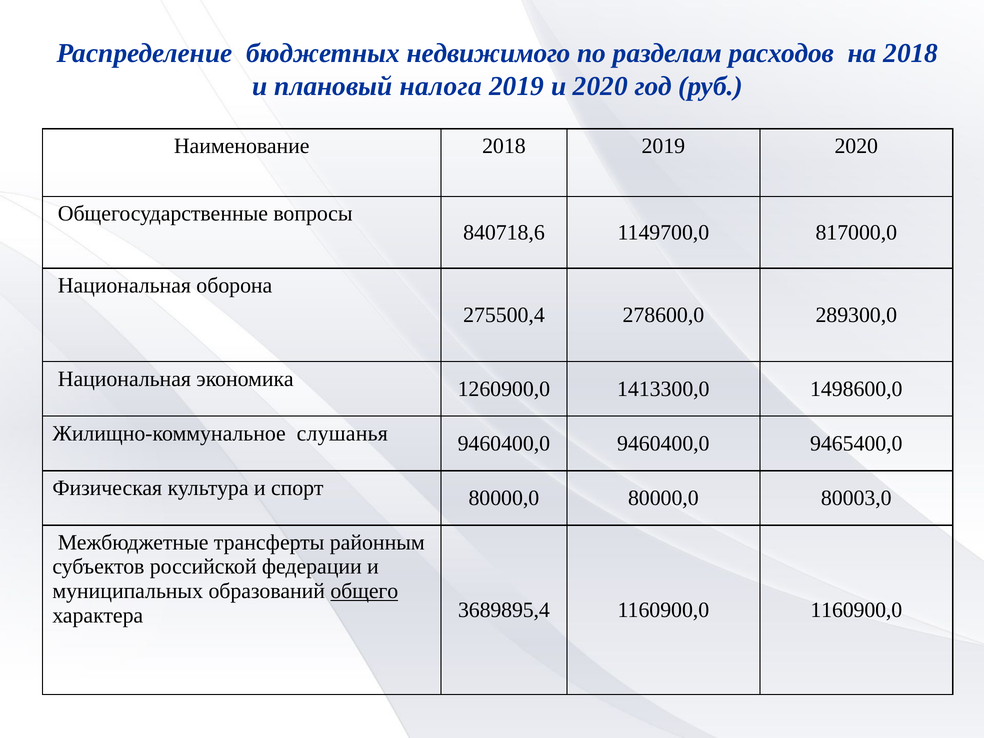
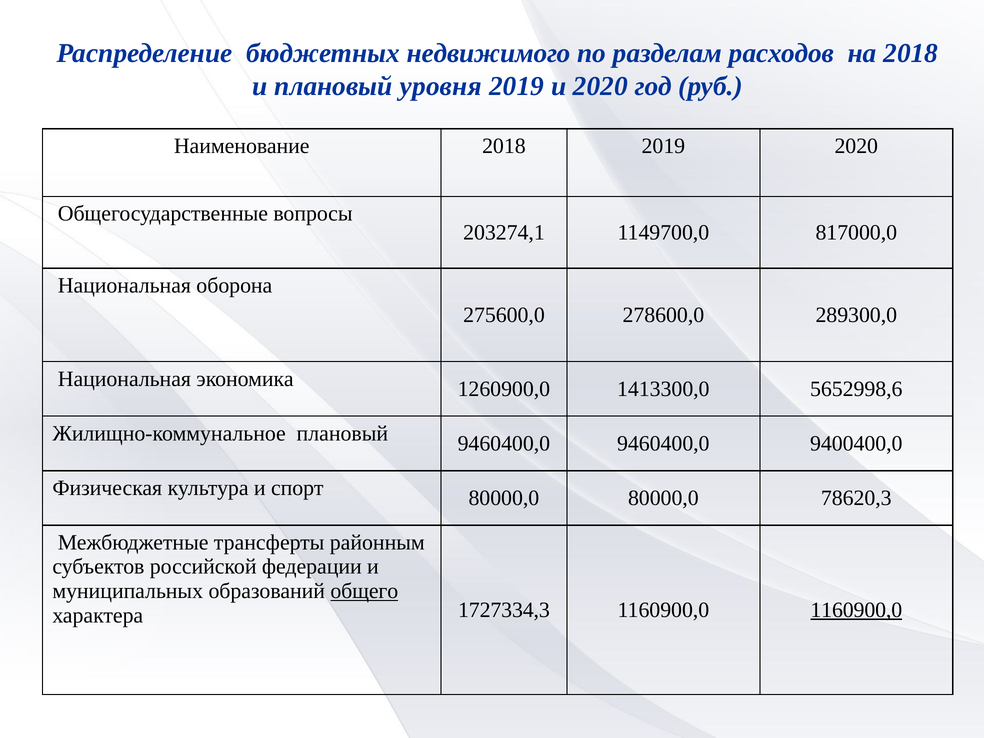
налога: налога -> уровня (441, 86)
840718,6: 840718,6 -> 203274,1 (504, 233)
275500,4: 275500,4 -> 275600,0 (504, 315)
1498600,0: 1498600,0 -> 5652998,6 (856, 389)
Жилищно-коммунальное слушанья: слушанья -> плановый (342, 433)
9465400,0: 9465400,0 -> 9400400,0 (856, 444)
80003,0: 80003,0 -> 78620,3 (856, 498)
3689895,4: 3689895,4 -> 1727334,3 (504, 610)
1160900,0 underline: none -> present (856, 610)
